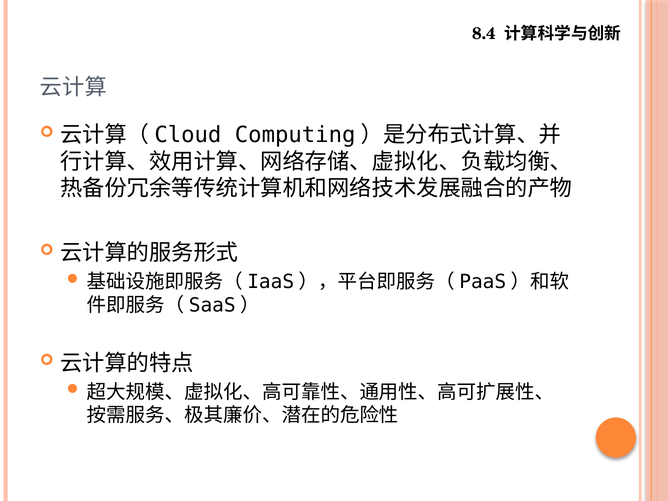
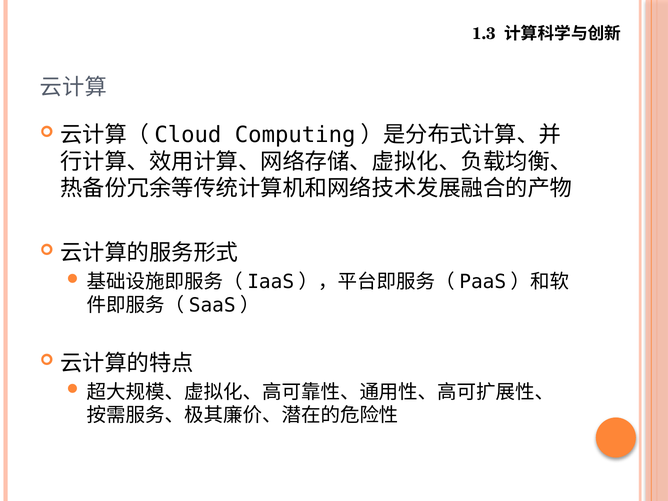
8.4: 8.4 -> 1.3 (484, 33)
